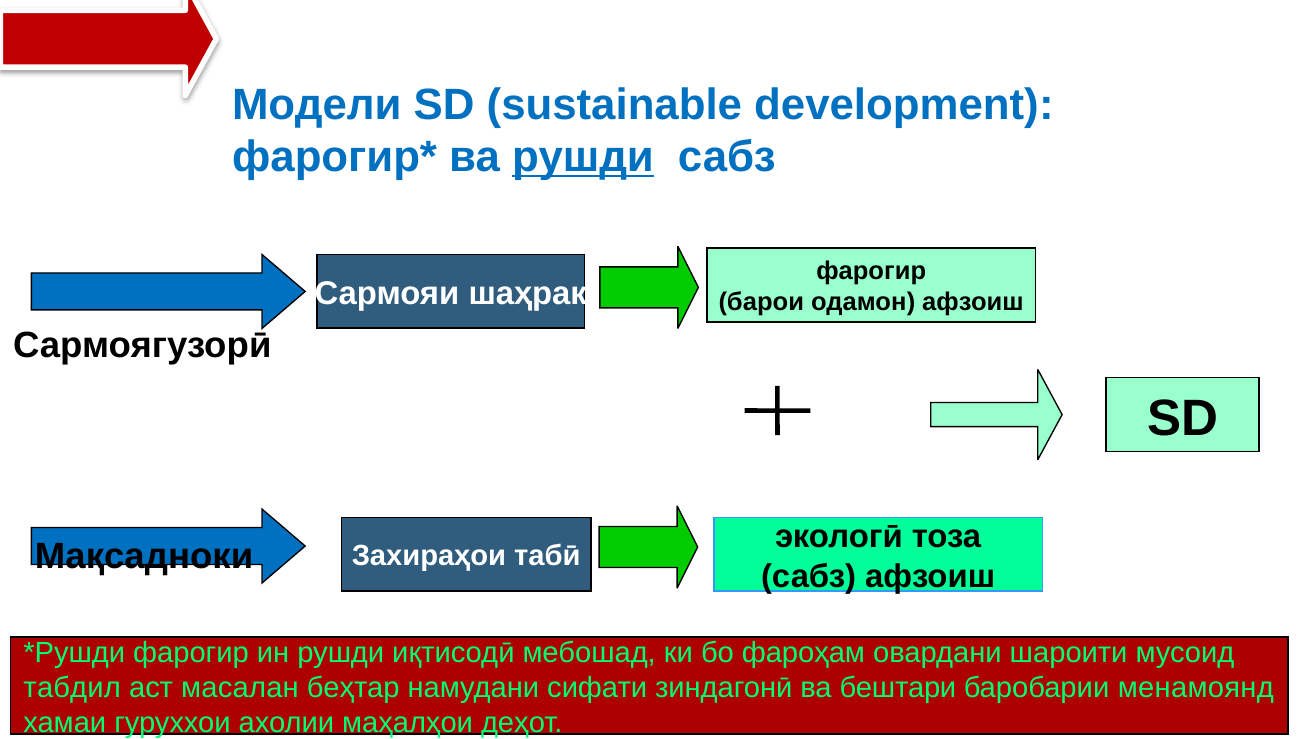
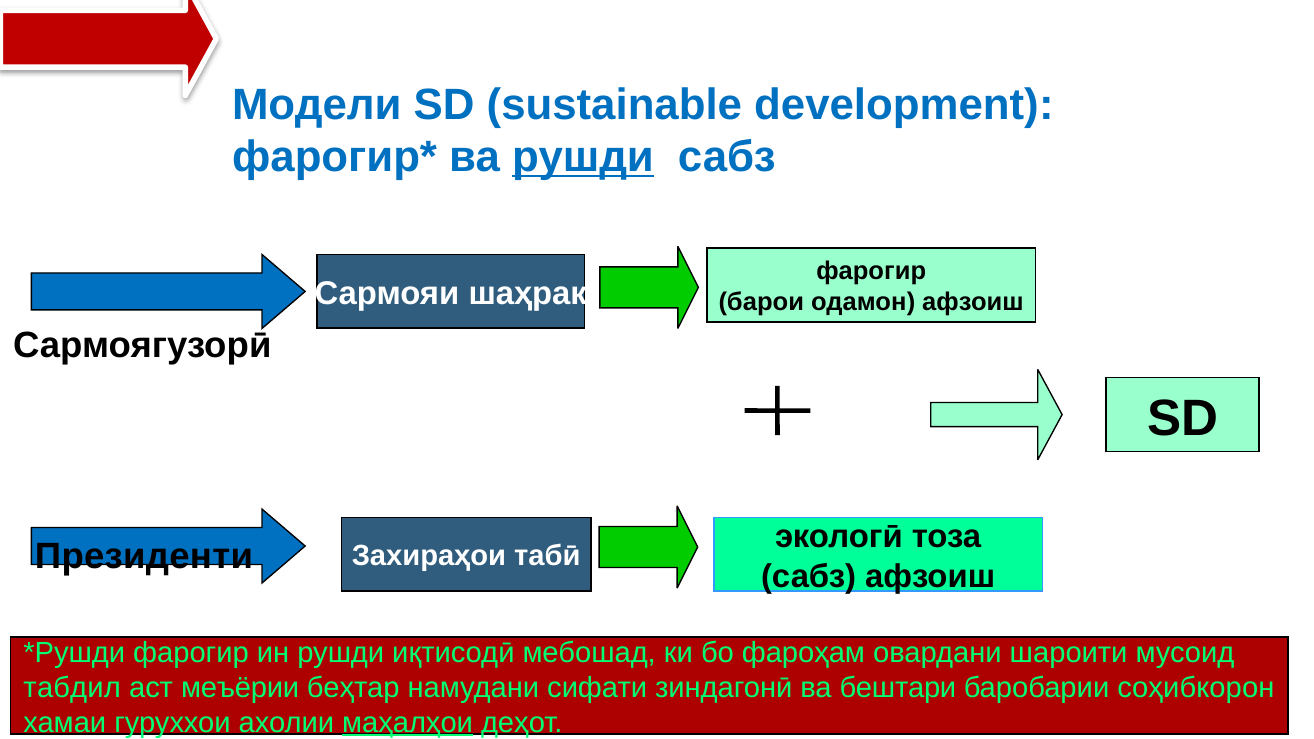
Мақсадноки: Мақсадноки -> Президенти (144, 557)
масалан: масалан -> меъёрии (240, 688)
менамоянд: менамоянд -> соҳибкорон (1196, 688)
маҳалҳои underline: none -> present (408, 723)
